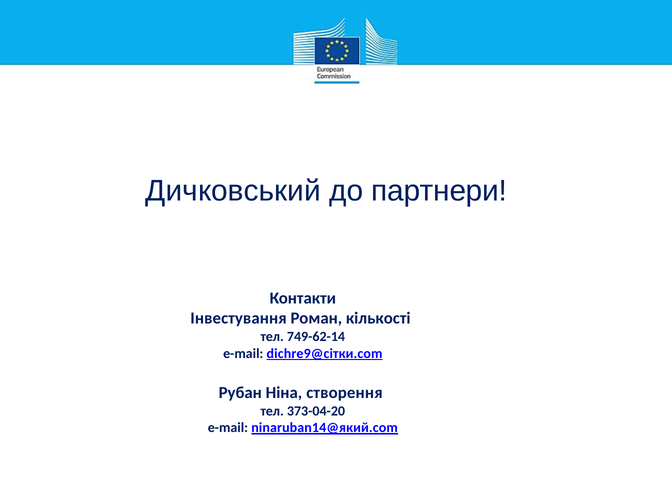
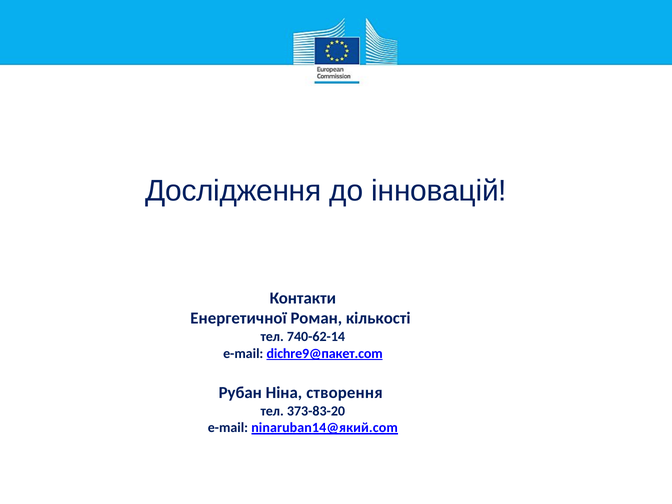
Дичковський: Дичковський -> Дослідження (233, 191)
партнери: партнери -> інновацій (439, 191)
Інвестування: Інвестування -> Енергетичної (239, 318)
749-62-14: 749-62-14 -> 740-62-14 (316, 337)
dichre9@сітки.com: dichre9@сітки.com -> dichre9@пакет.com (325, 354)
373-04-20: 373-04-20 -> 373-83-20 (316, 411)
